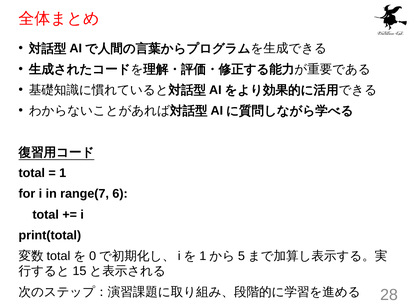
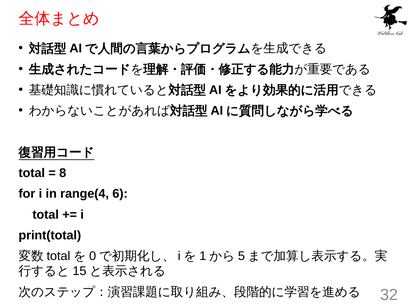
1: 1 -> 8 (63, 173)
range(7: range(7 -> range(4 (85, 194)
28: 28 -> 32 (389, 295)
